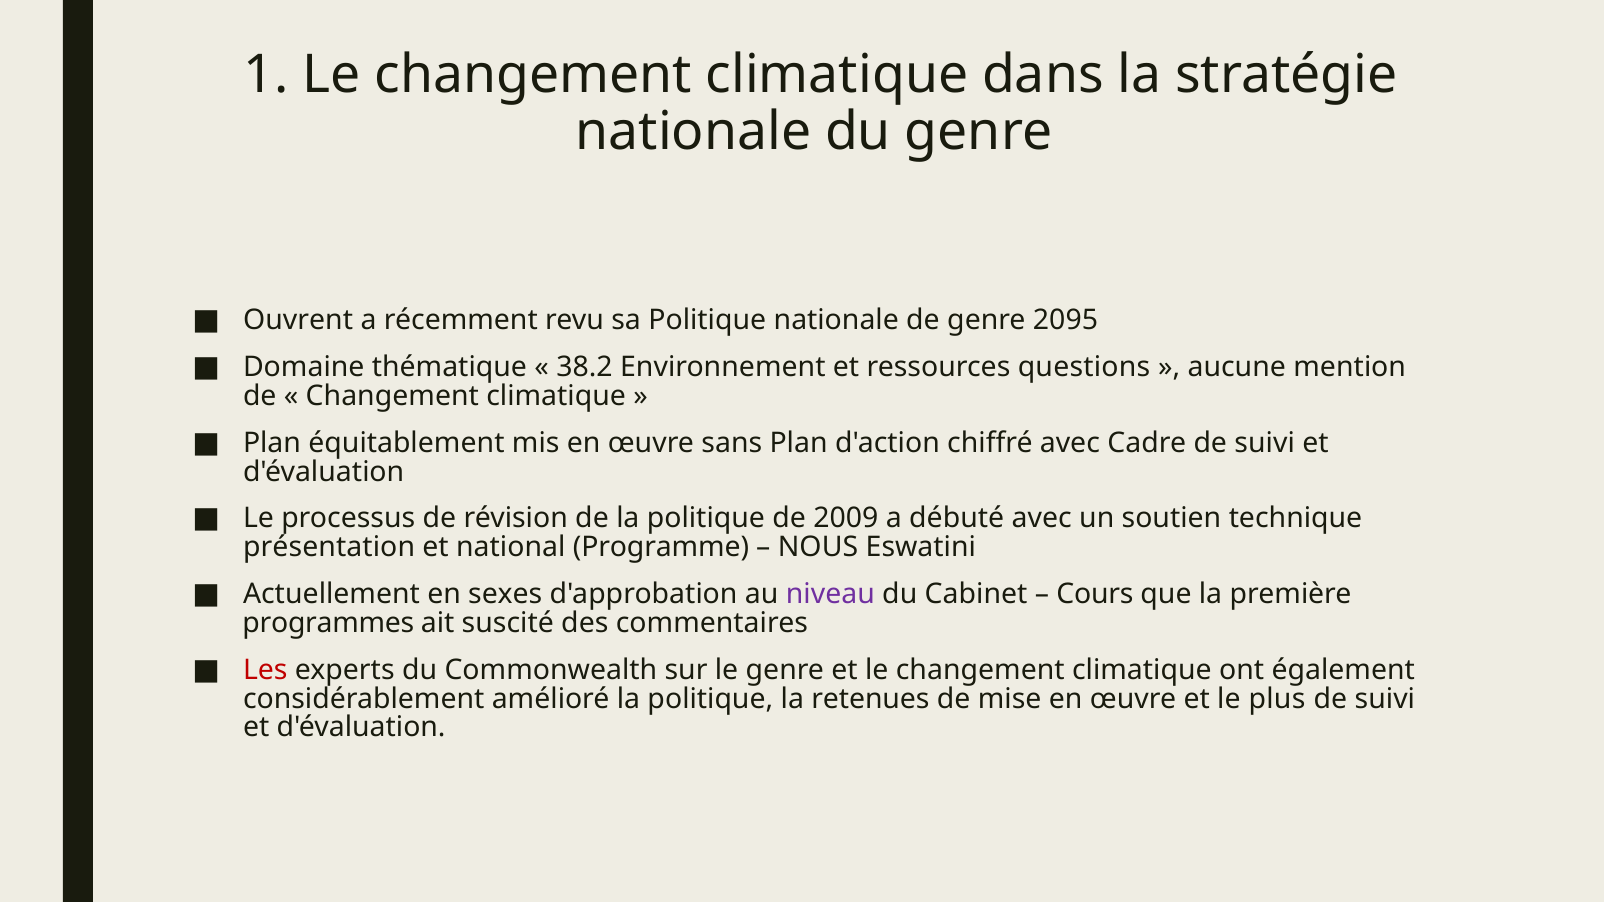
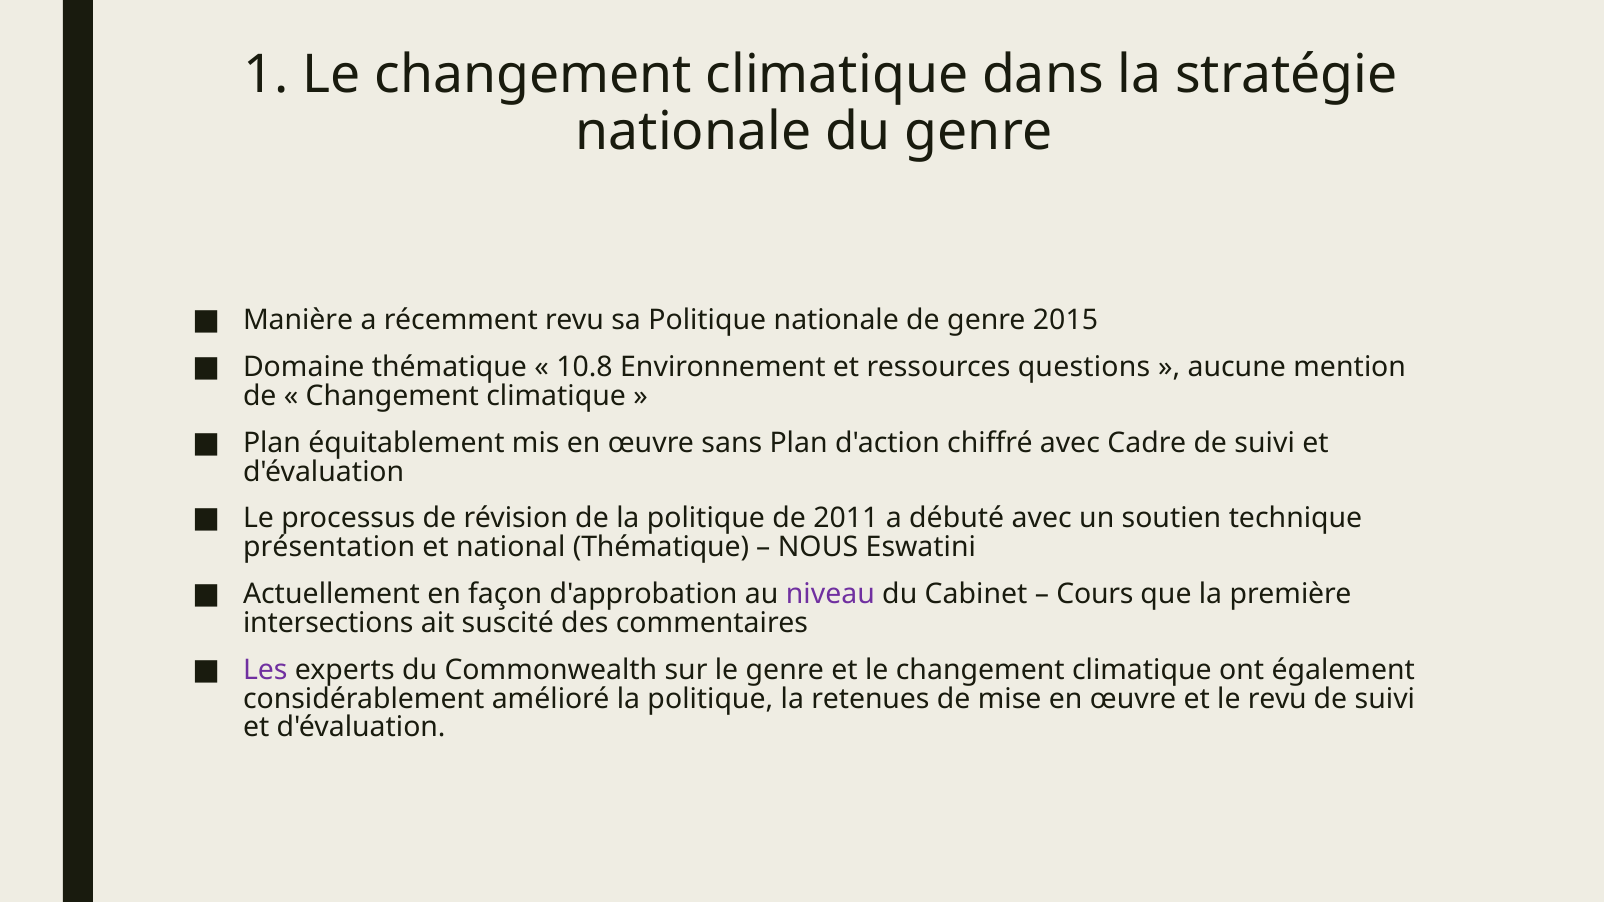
Ouvrent: Ouvrent -> Manière (298, 320)
2095: 2095 -> 2015 (1066, 320)
38.2: 38.2 -> 10.8 (585, 367)
2009: 2009 -> 2011 (846, 519)
national Programme: Programme -> Thématique (661, 548)
sexes: sexes -> façon (505, 594)
programmes: programmes -> intersections (328, 623)
Les colour: red -> purple (265, 670)
le plus: plus -> revu (1277, 699)
